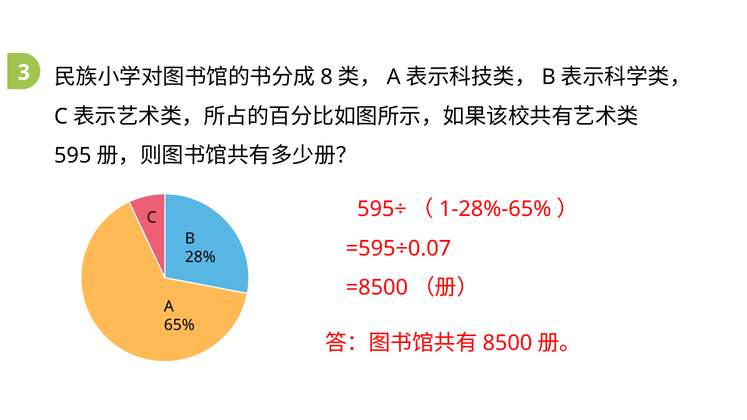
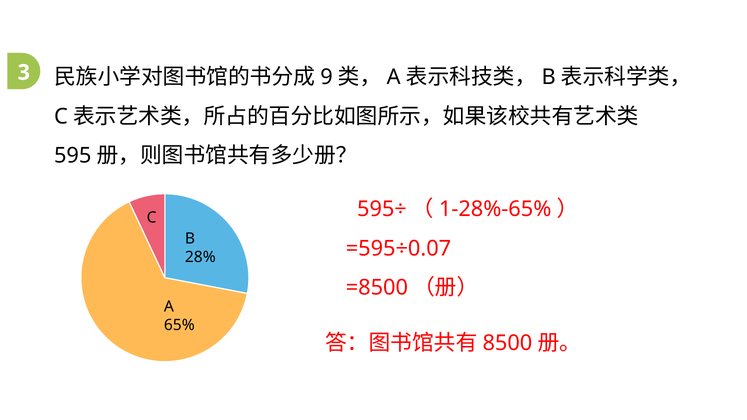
8: 8 -> 9 (327, 77)
